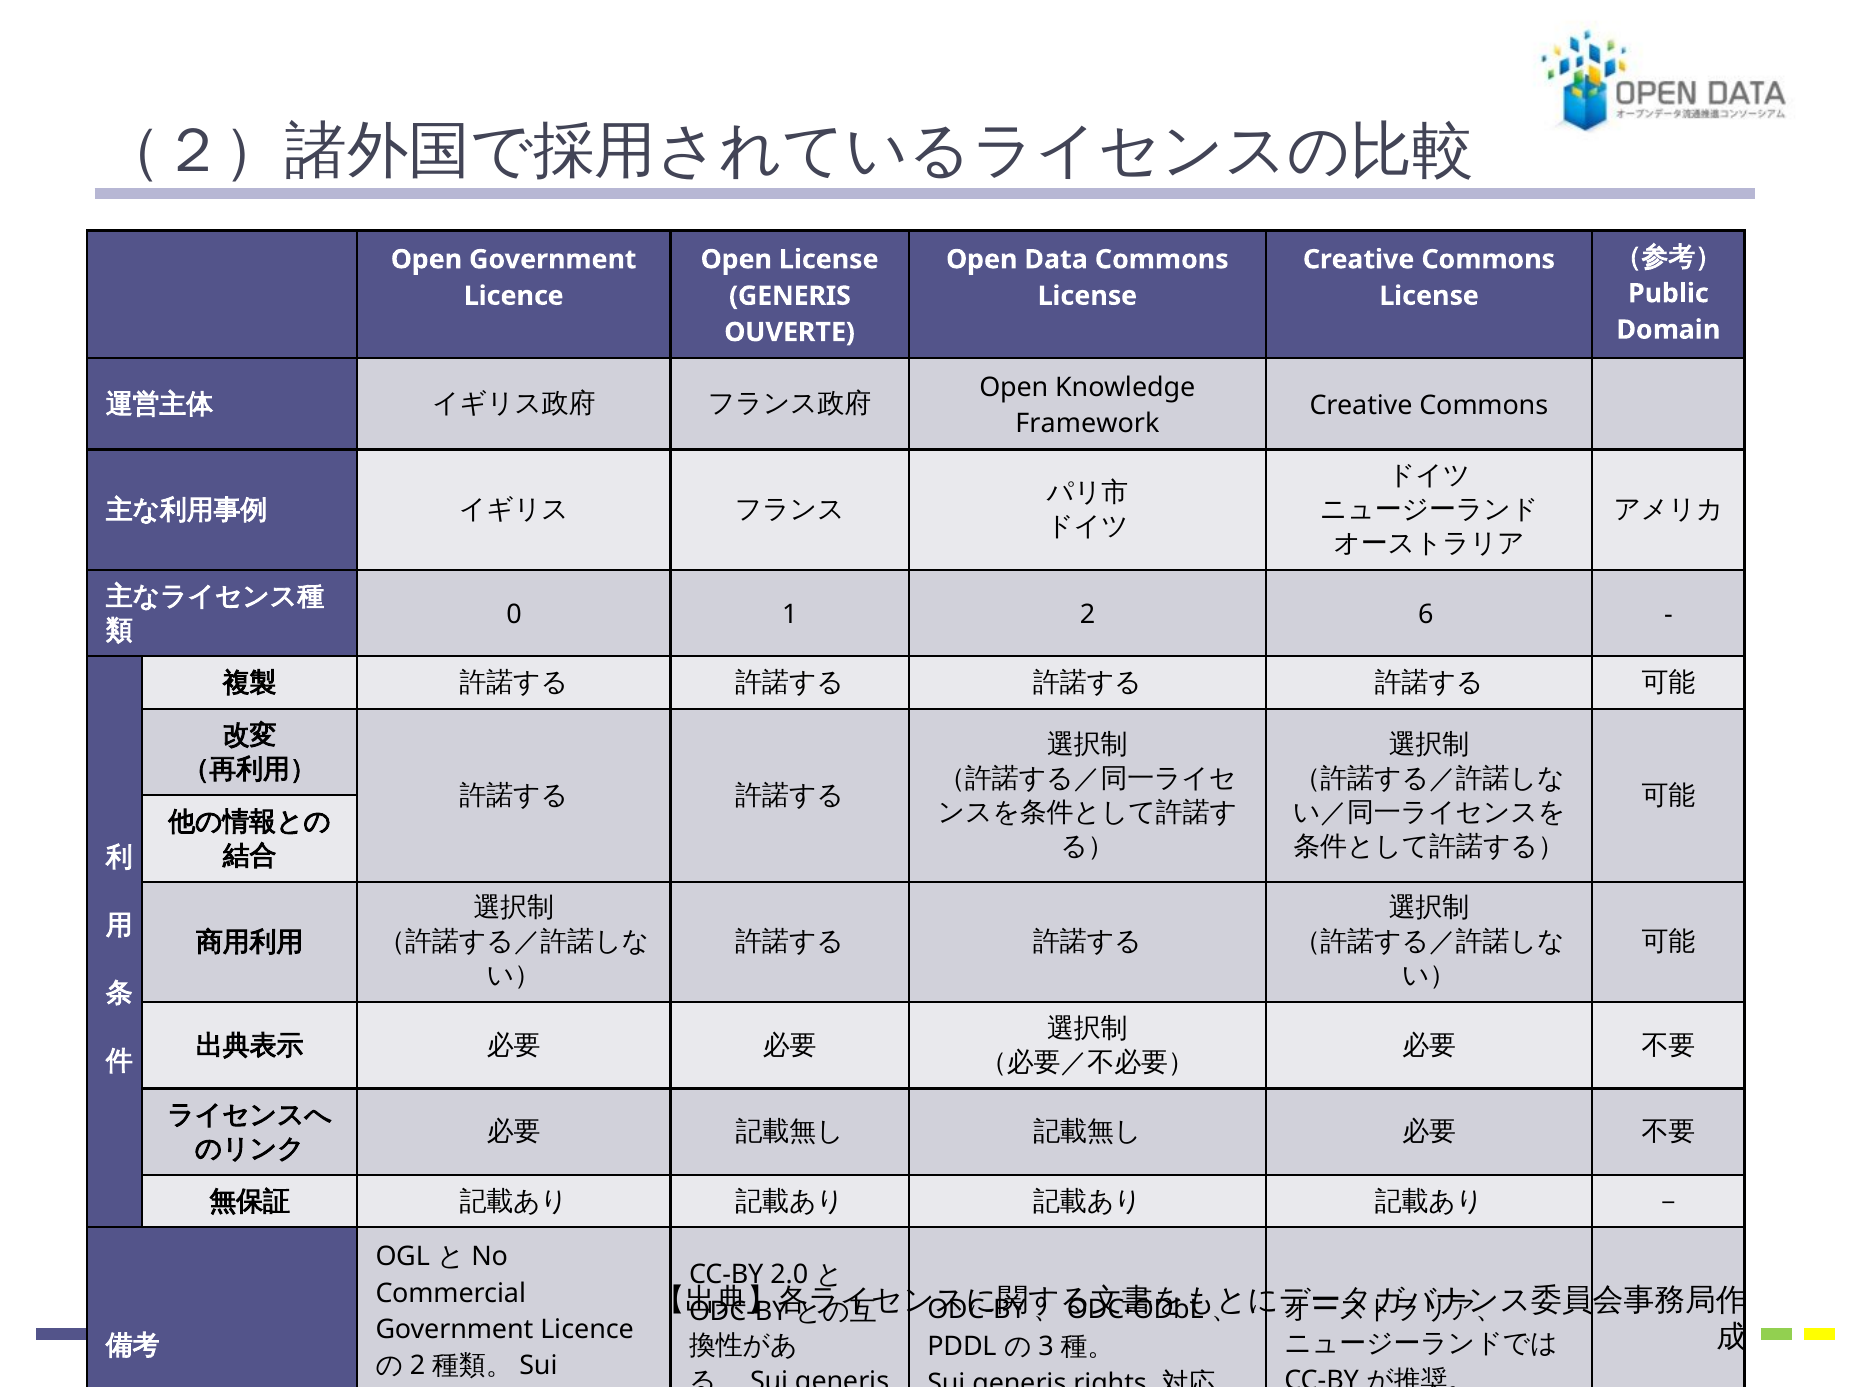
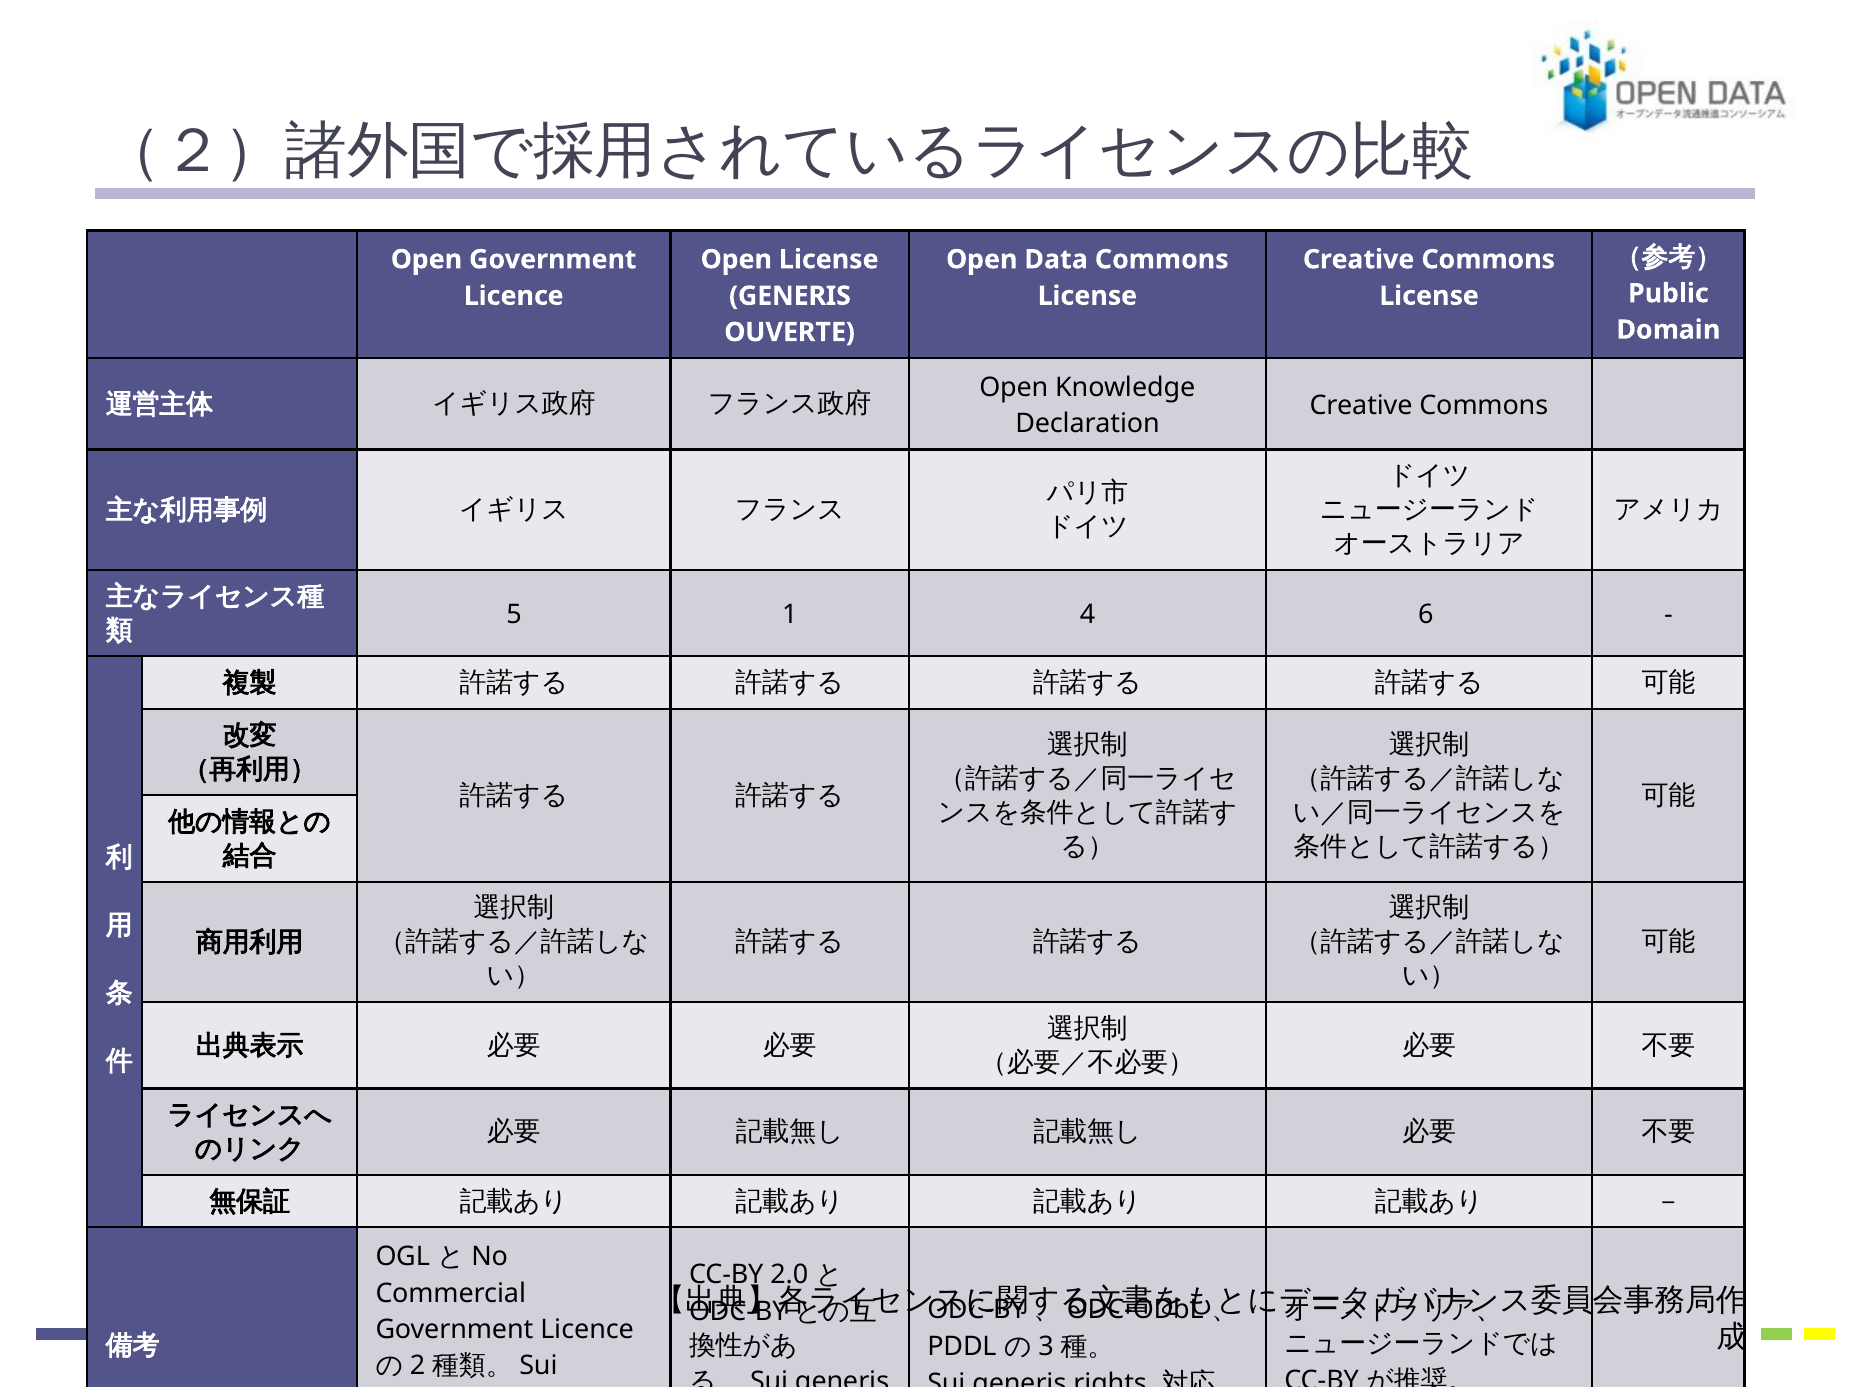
Framework: Framework -> Declaration (1088, 424)
0: 0 -> 5 (514, 615)
2: 2 -> 4 (1088, 615)
